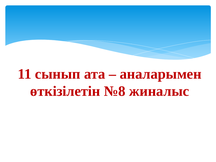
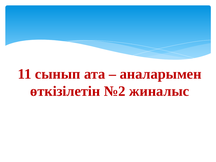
№8: №8 -> №2 (115, 91)
